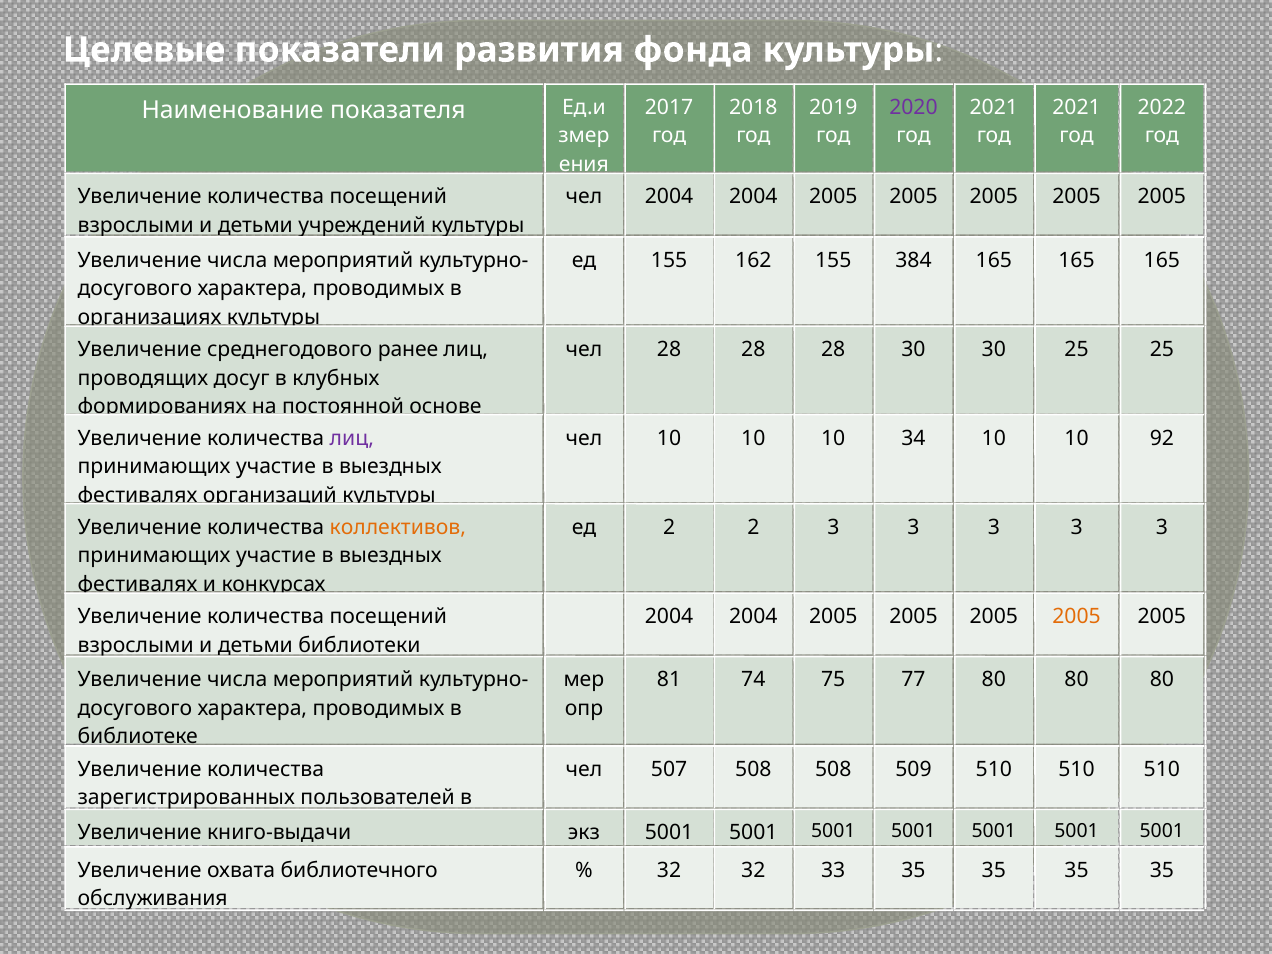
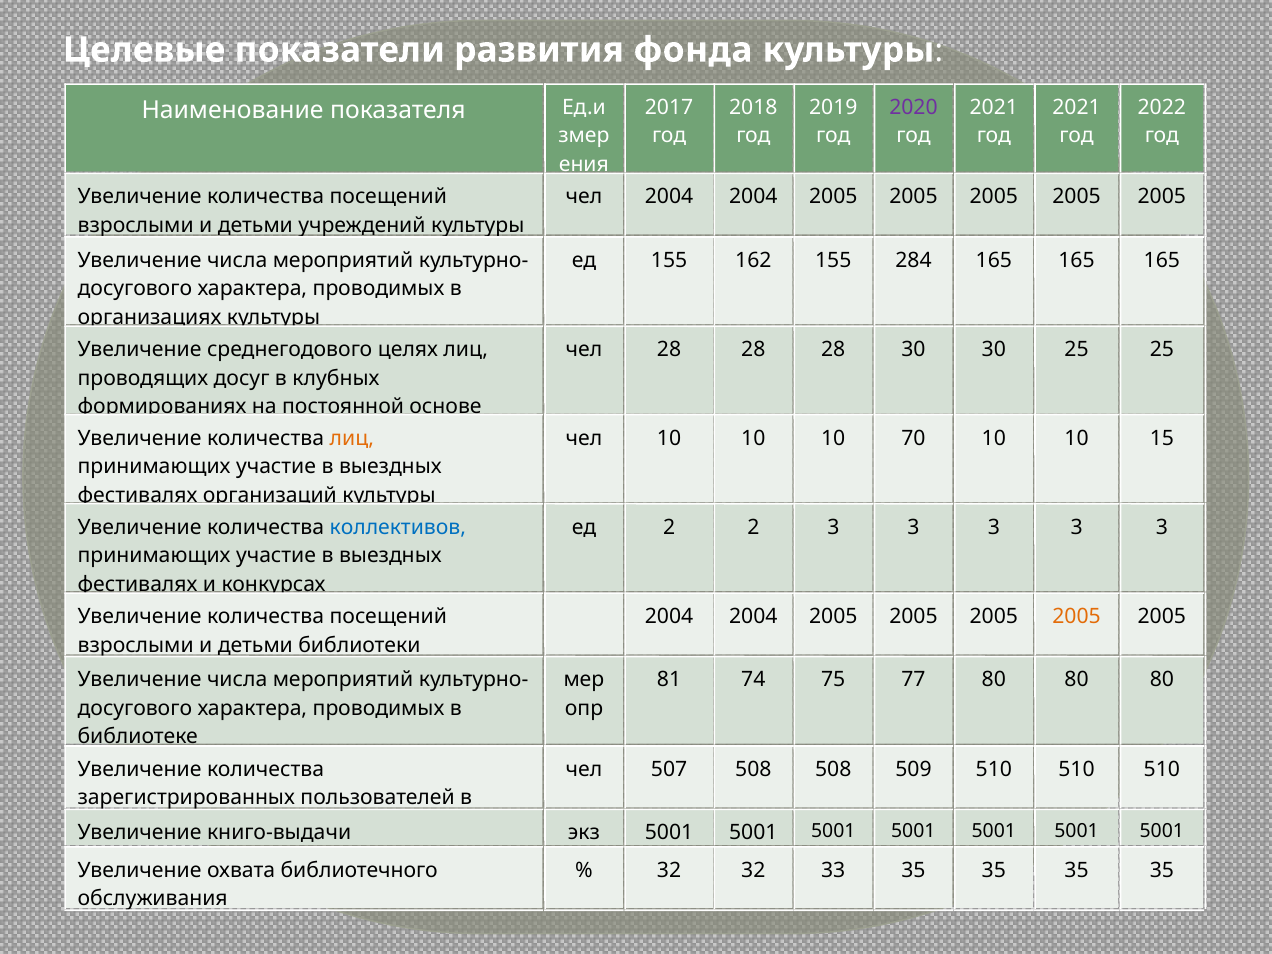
384: 384 -> 284 (914, 260)
ранее: ранее -> целях (408, 350)
лиц colour: purple -> orange (352, 438)
34: 34 -> 70 (913, 438)
92: 92 -> 15 (1162, 438)
коллективов colour: orange -> blue (398, 527)
